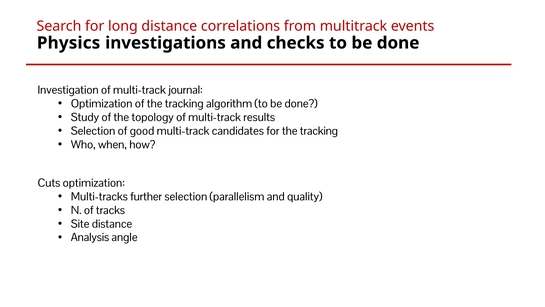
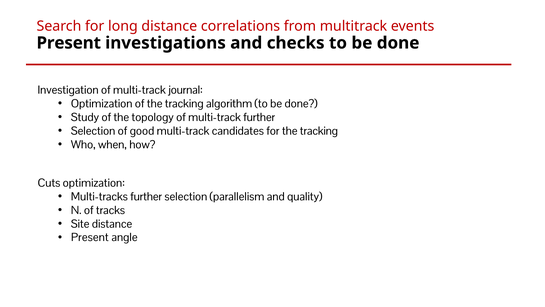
Physics: Physics -> Present (69, 43)
multi-track results: results -> further (259, 117)
Analysis: Analysis -> Present (90, 237)
